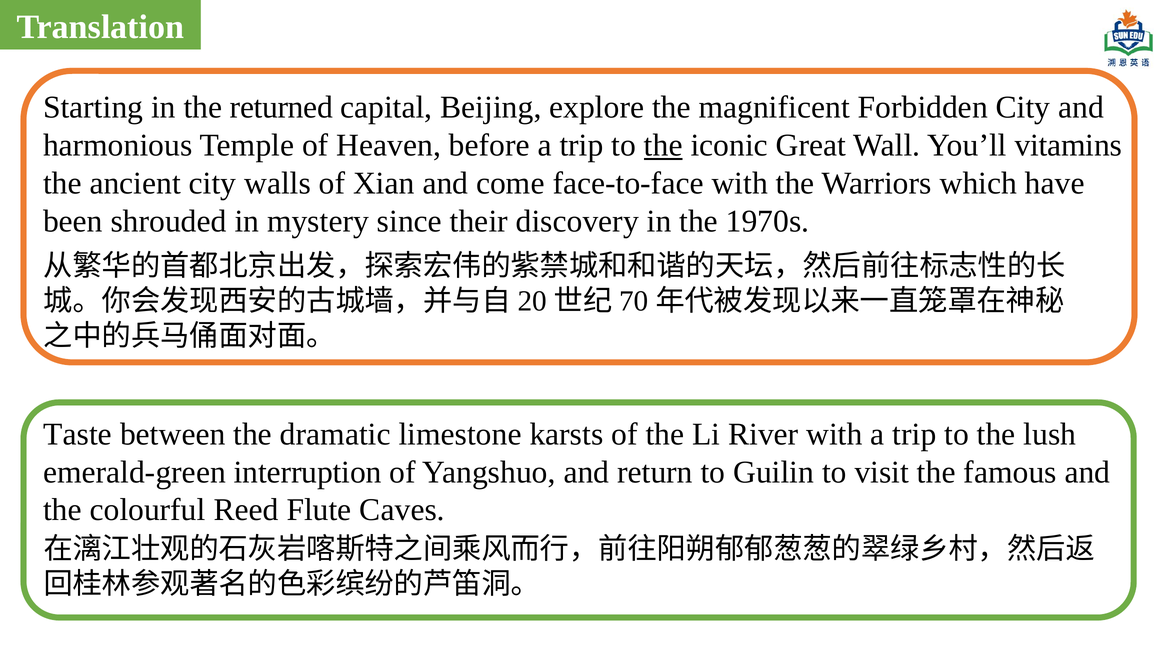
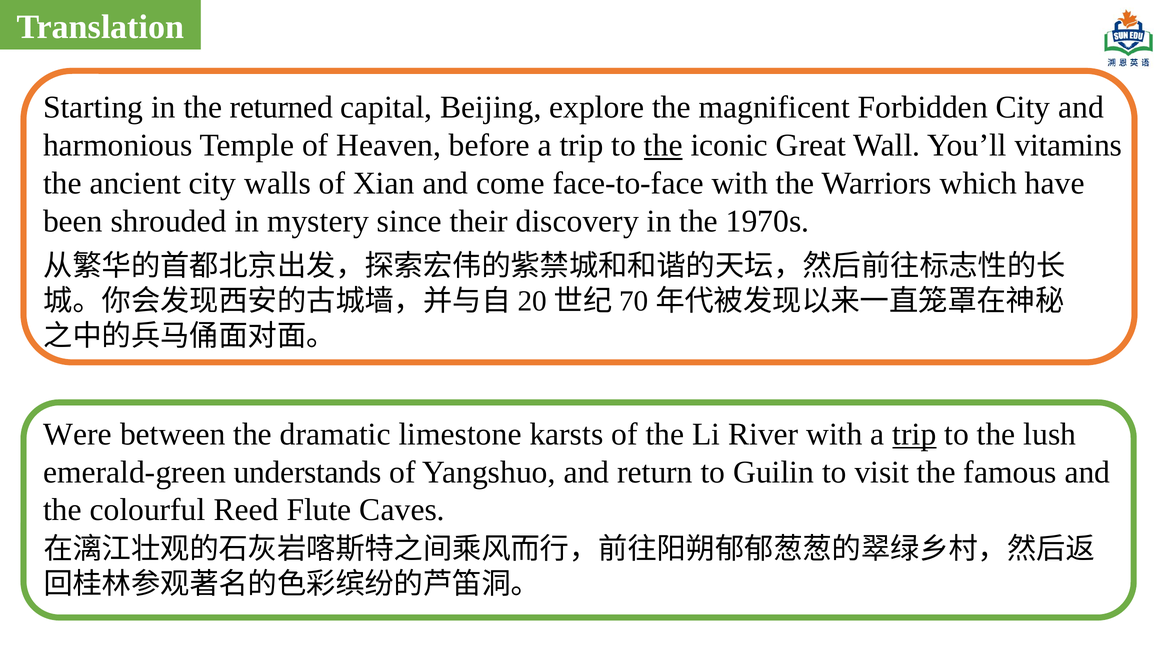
Taste: Taste -> Were (78, 434)
trip underline: none -> present (914, 434)
interruption: interruption -> understands (308, 472)
